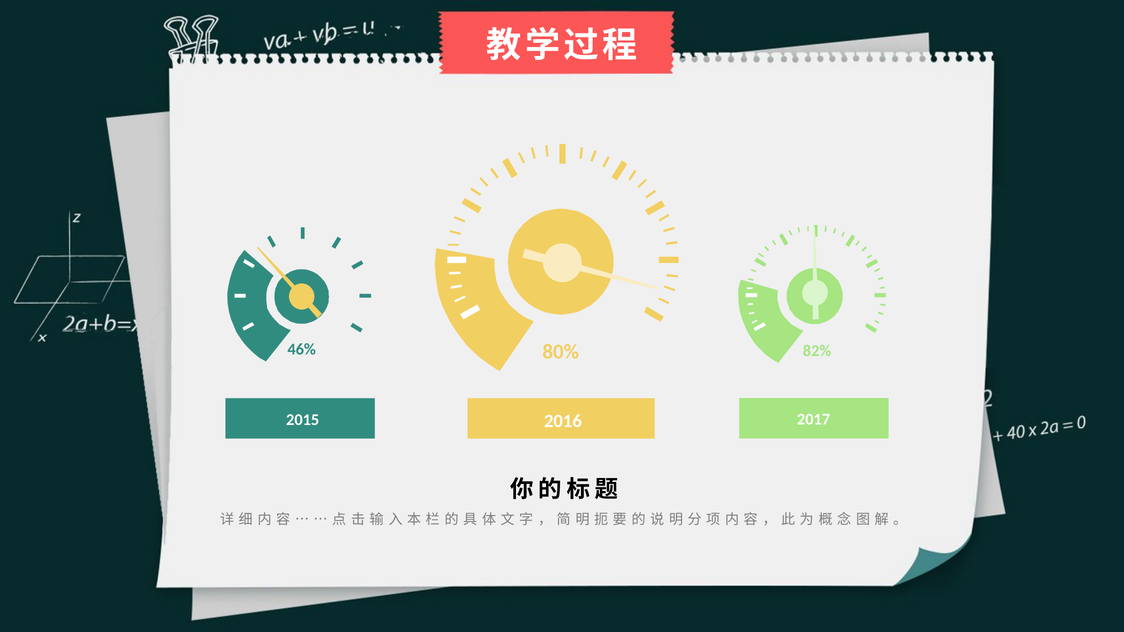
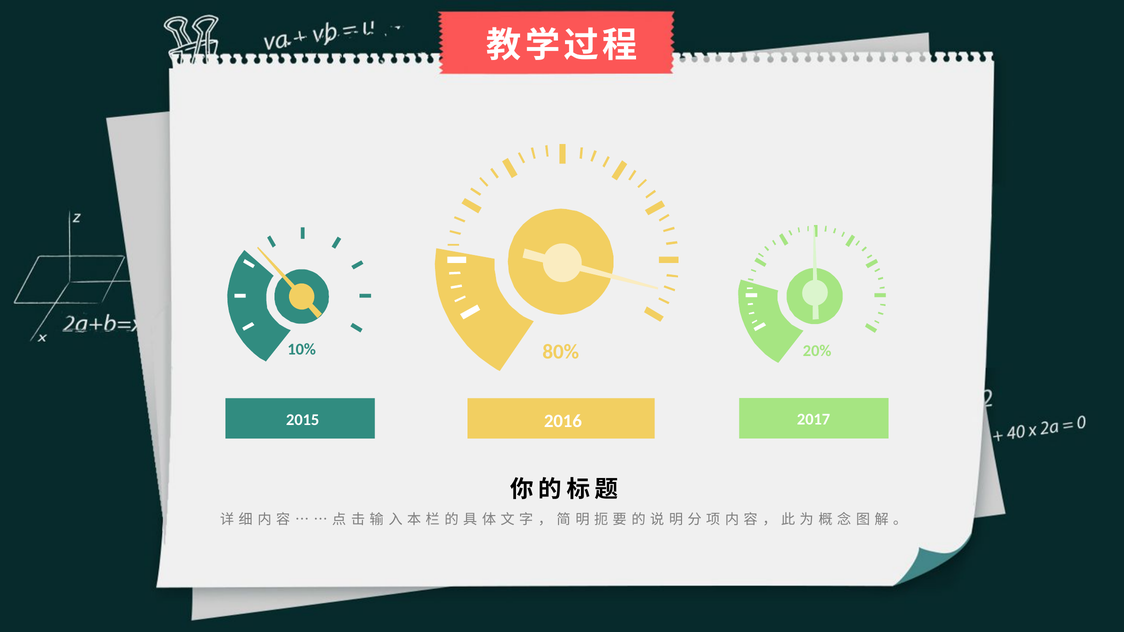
46%: 46% -> 10% (302, 349)
82%: 82% -> 20% (817, 351)
